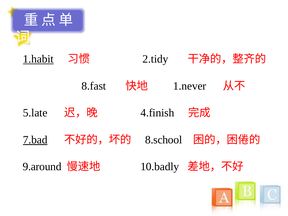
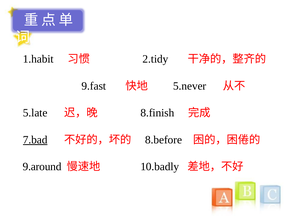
1.habit underline: present -> none (38, 59)
8.fast: 8.fast -> 9.fast (94, 86)
1.never: 1.never -> 5.never (190, 86)
4.finish: 4.finish -> 8.finish (157, 113)
8.school: 8.school -> 8.before (164, 140)
